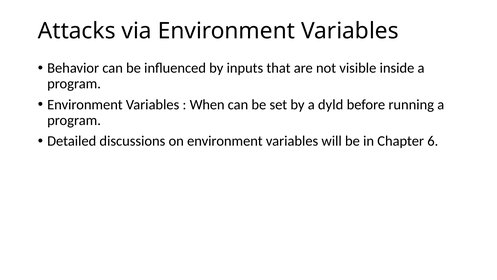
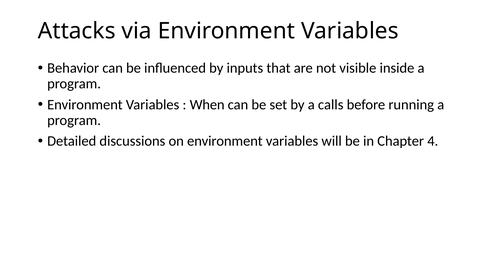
dyld: dyld -> calls (331, 105)
6: 6 -> 4 (433, 141)
